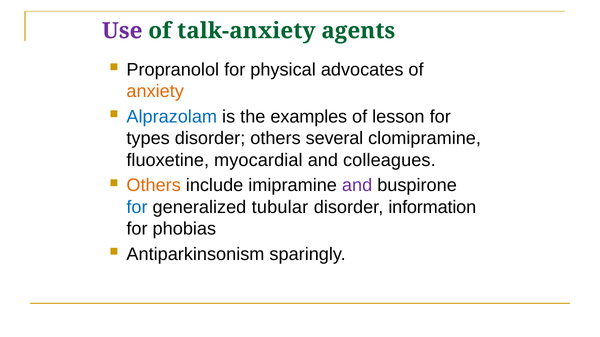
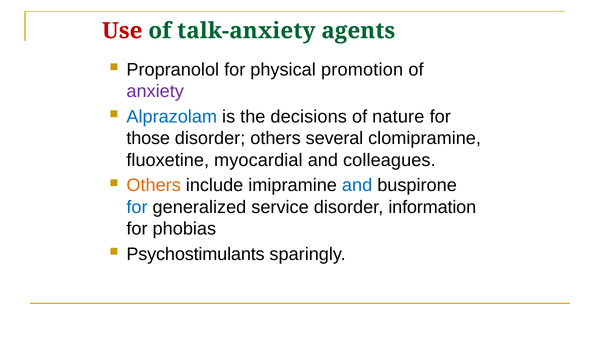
Use colour: purple -> red (122, 31)
advocates: advocates -> promotion (362, 70)
anxiety colour: orange -> purple (155, 91)
examples: examples -> decisions (309, 117)
lesson: lesson -> nature (398, 117)
types: types -> those (148, 139)
and colour: purple -> blue (357, 186)
tubular: tubular -> service (280, 208)
Antiparkinsonism: Antiparkinsonism -> Psychostimulants (196, 255)
